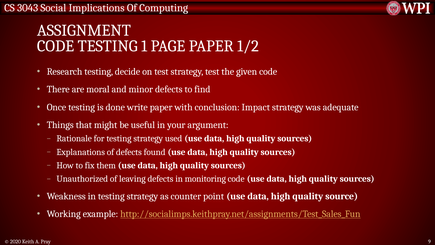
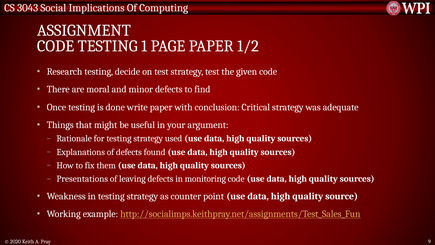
Impact: Impact -> Critical (256, 107)
Unauthorized: Unauthorized -> Presentations (82, 179)
